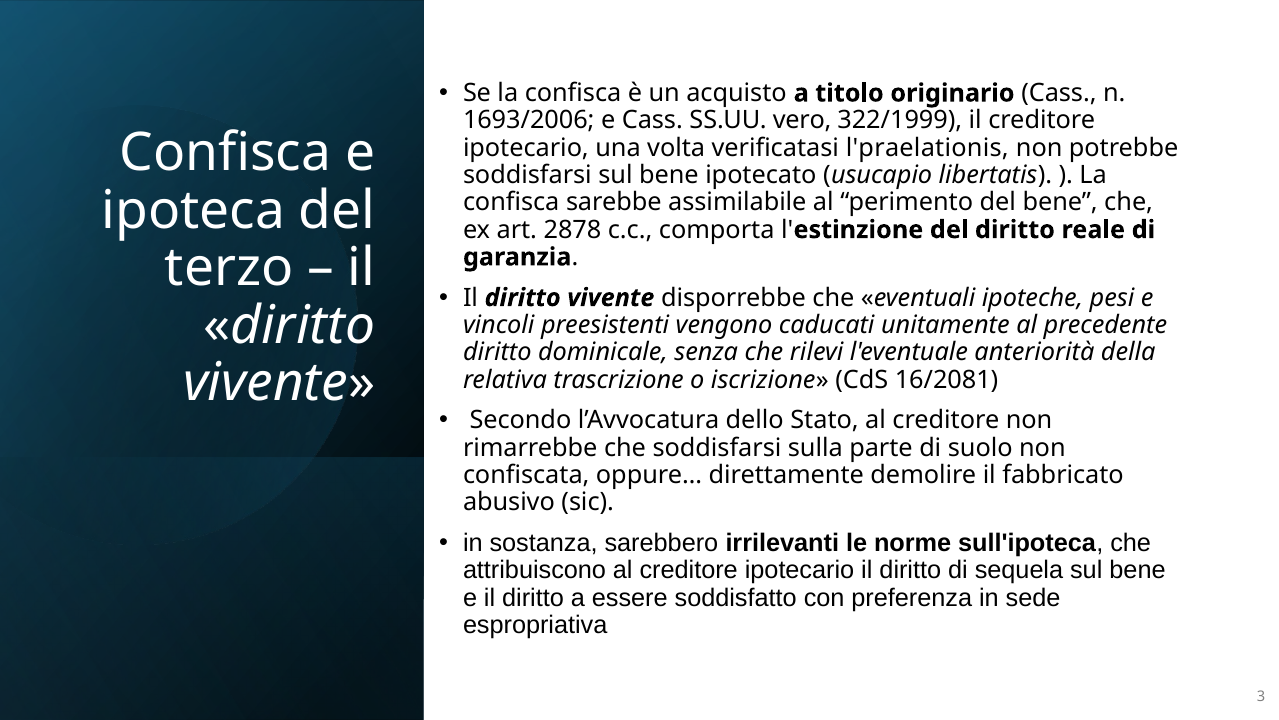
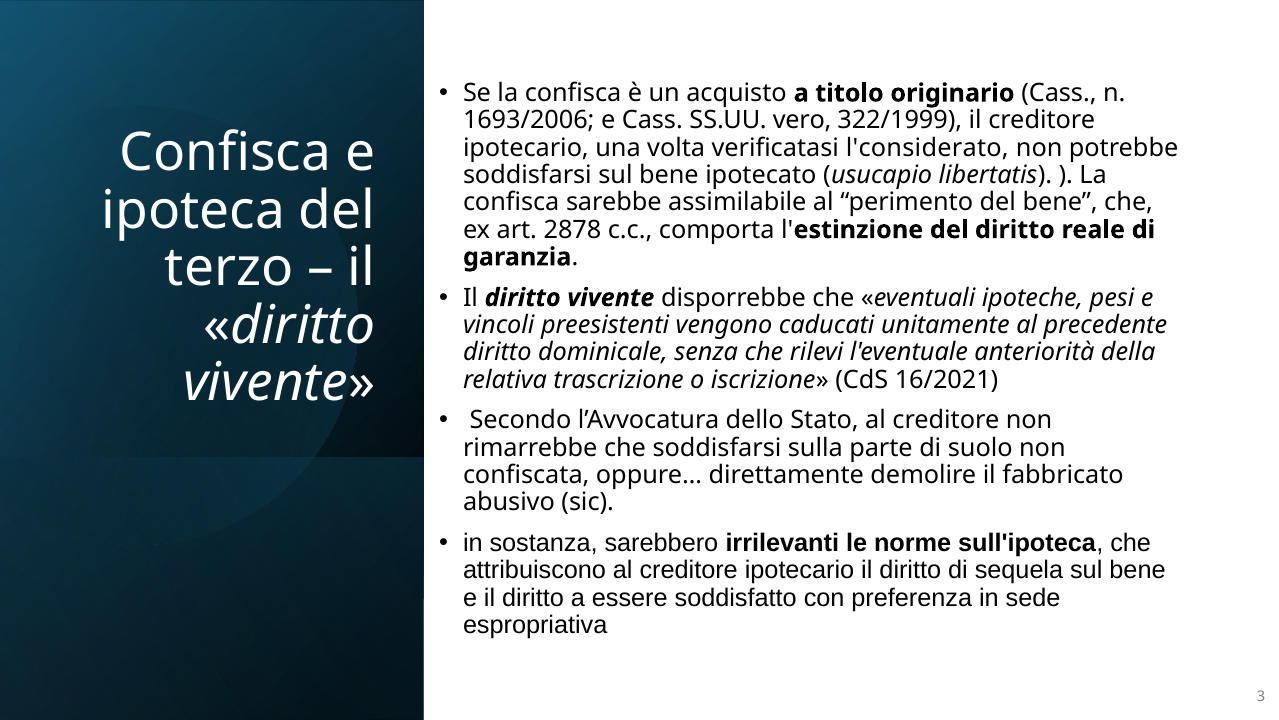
l'praelationis: l'praelationis -> l'considerato (927, 148)
16/2081: 16/2081 -> 16/2021 (947, 379)
